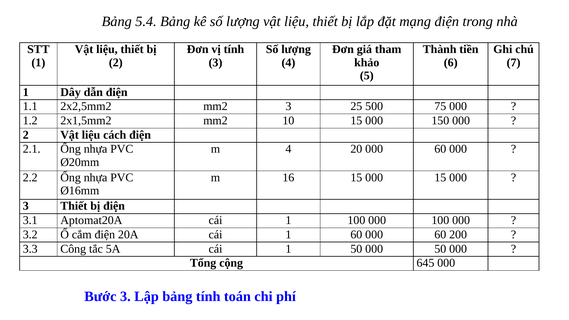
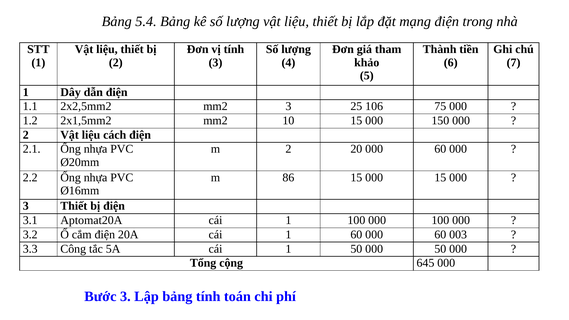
500: 500 -> 106 (374, 106)
m 4: 4 -> 2 (288, 149)
16: 16 -> 86 (288, 178)
200: 200 -> 003 (458, 235)
